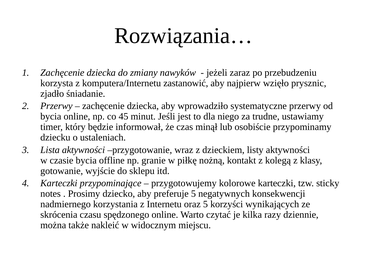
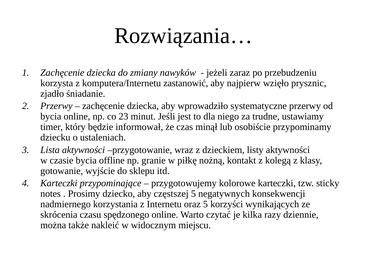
45: 45 -> 23 (123, 116)
preferuje: preferuje -> częstszej (171, 193)
